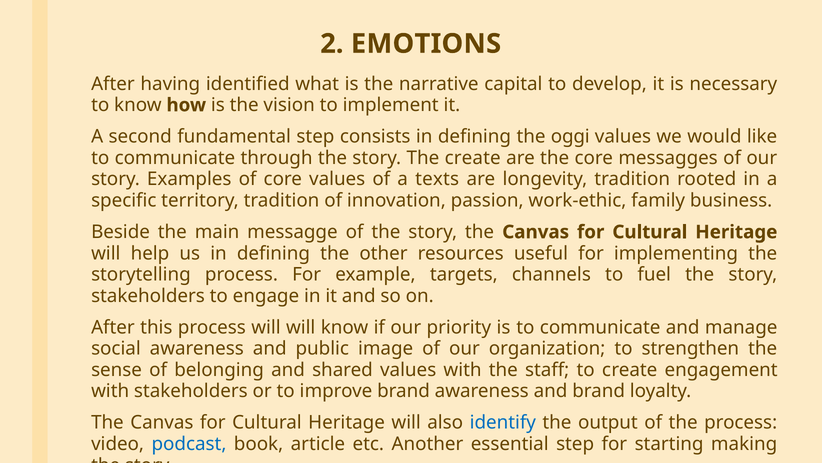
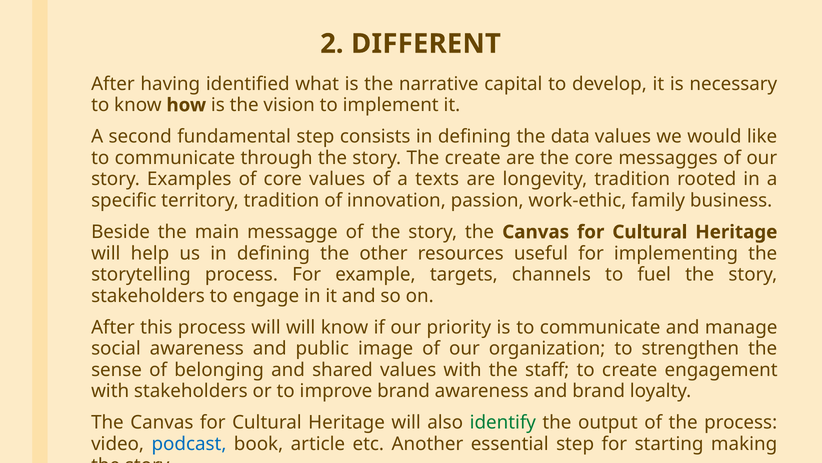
EMOTIONS: EMOTIONS -> DIFFERENT (426, 44)
oggi: oggi -> data (570, 136)
identify colour: blue -> green (503, 422)
